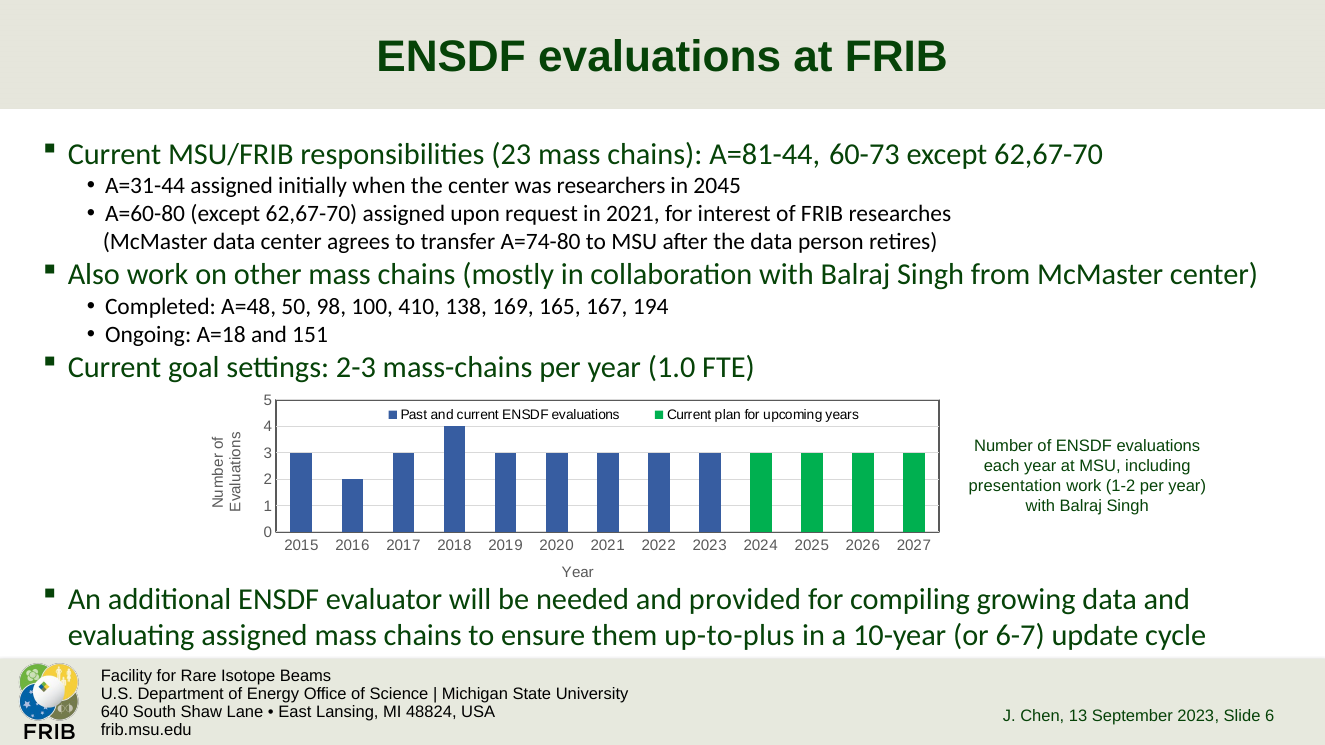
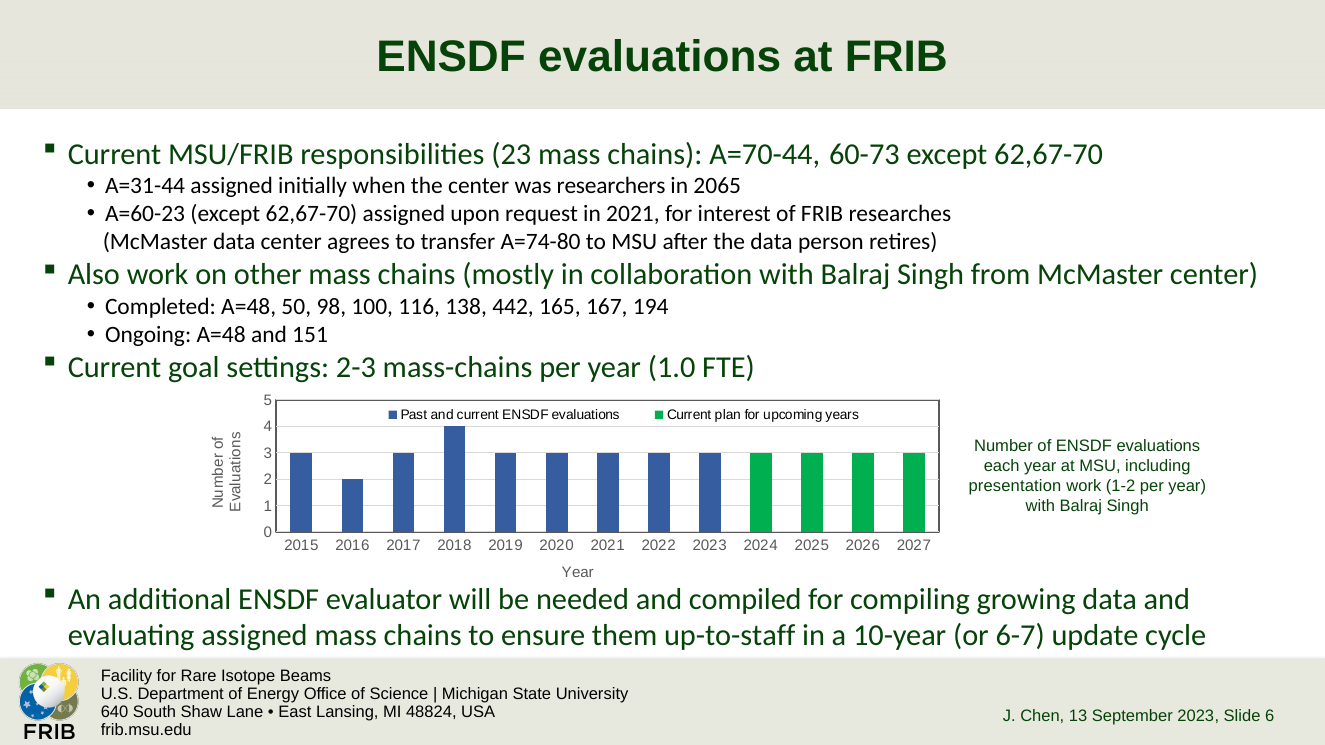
A=81-44: A=81-44 -> A=70-44 (765, 154)
2045: 2045 -> 2065 (717, 186)
A=60-80: A=60-80 -> A=60-23 (145, 214)
410: 410 -> 116 (419, 307)
169: 169 -> 442 (513, 307)
Ongoing A=18: A=18 -> A=48 (221, 335)
provided: provided -> compiled (745, 600)
up-to-plus: up-to-plus -> up-to-staff (730, 636)
